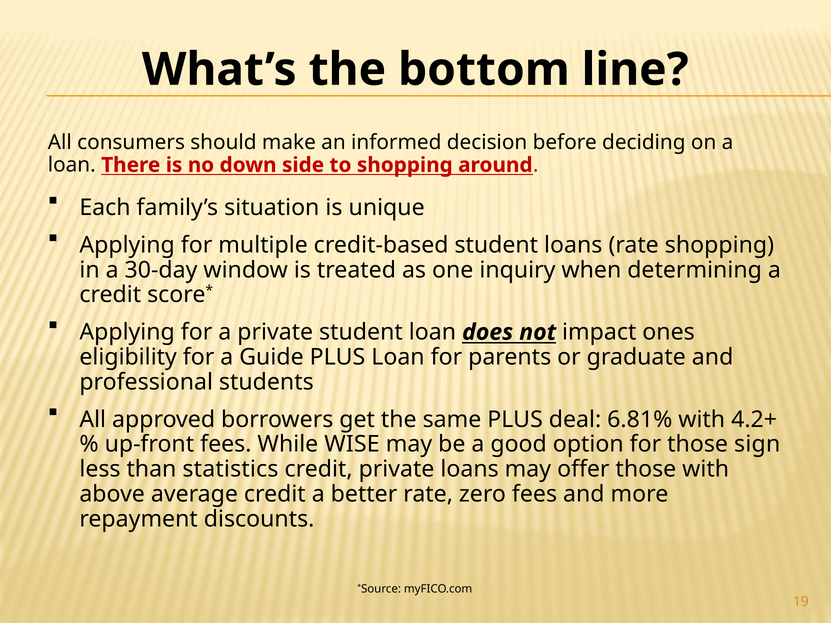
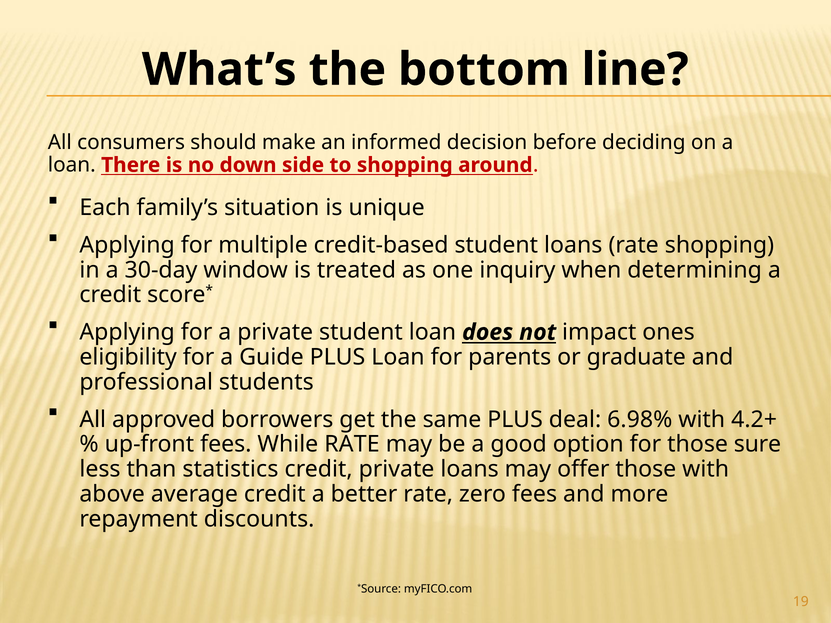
6.81%: 6.81% -> 6.98% (640, 420)
While WISE: WISE -> RATE (352, 444)
sign: sign -> sure (757, 444)
